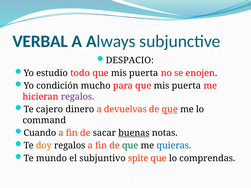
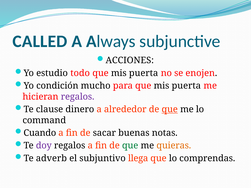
VERBAL: VERBAL -> CALLED (40, 41)
DESPACIO: DESPACIO -> ACCIONES (130, 60)
cajero: cajero -> clause (50, 109)
devuelvas: devuelvas -> alrededor (125, 109)
buenas underline: present -> none (134, 133)
doy colour: orange -> purple (44, 146)
quieras colour: blue -> orange (174, 146)
mundo: mundo -> adverb (51, 158)
spite: spite -> llega (138, 158)
